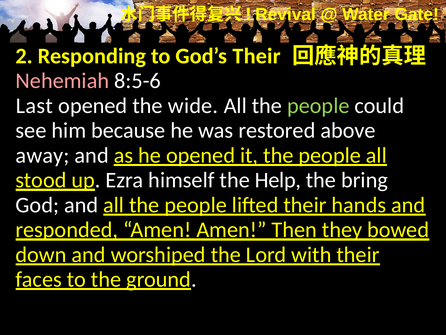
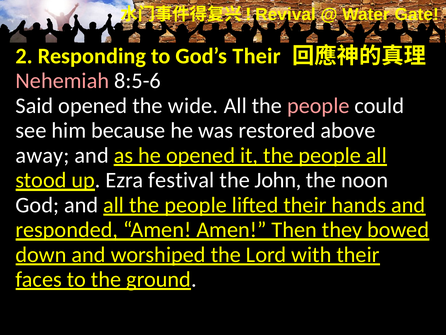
Last: Last -> Said (34, 106)
people colour: light green -> pink (318, 106)
himself: himself -> festival (181, 180)
Help: Help -> John (278, 180)
bring: bring -> noon (365, 180)
